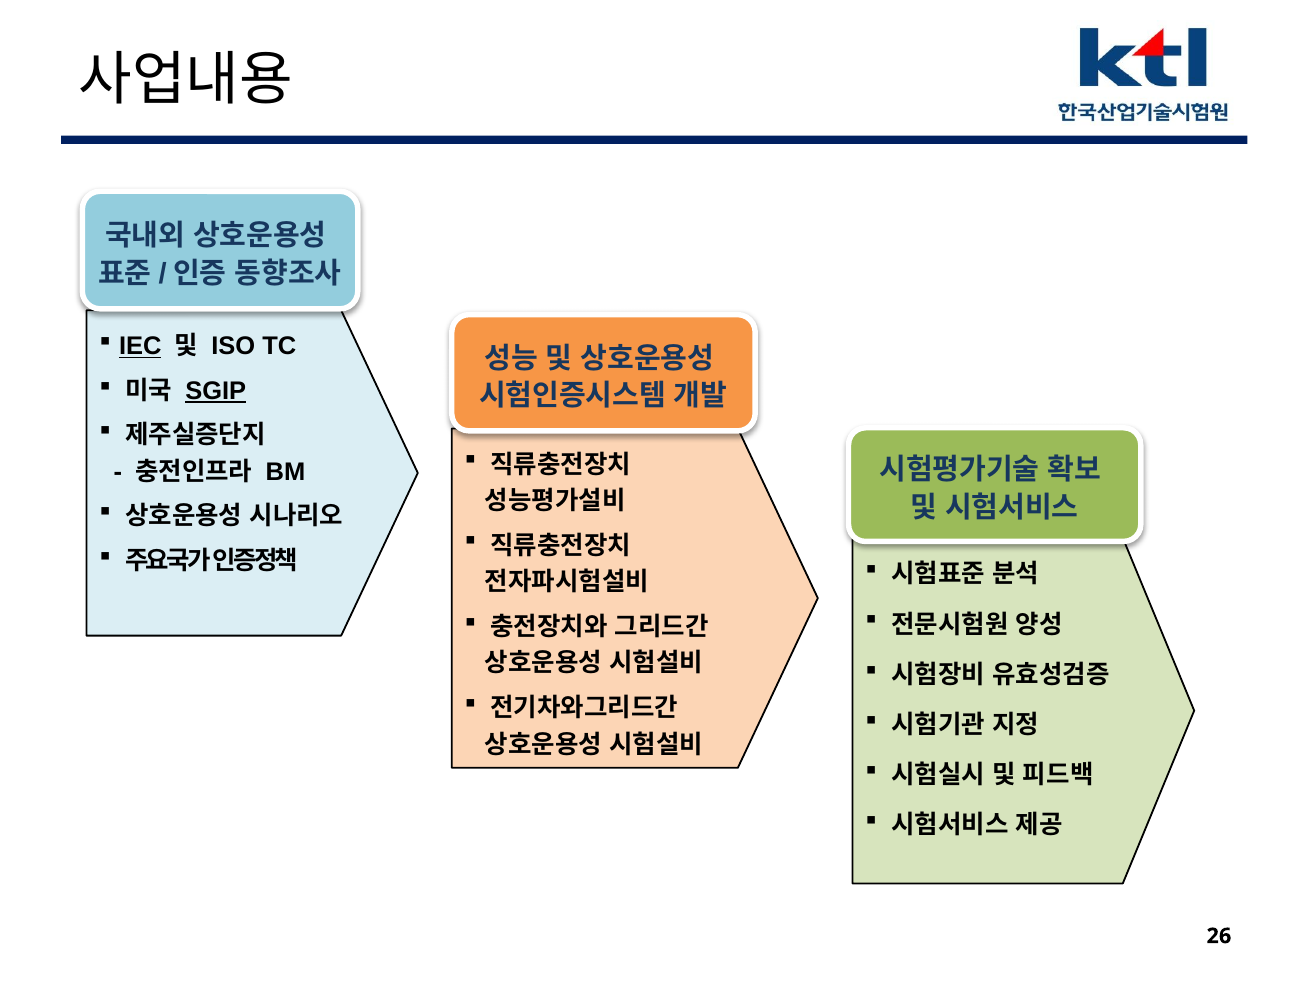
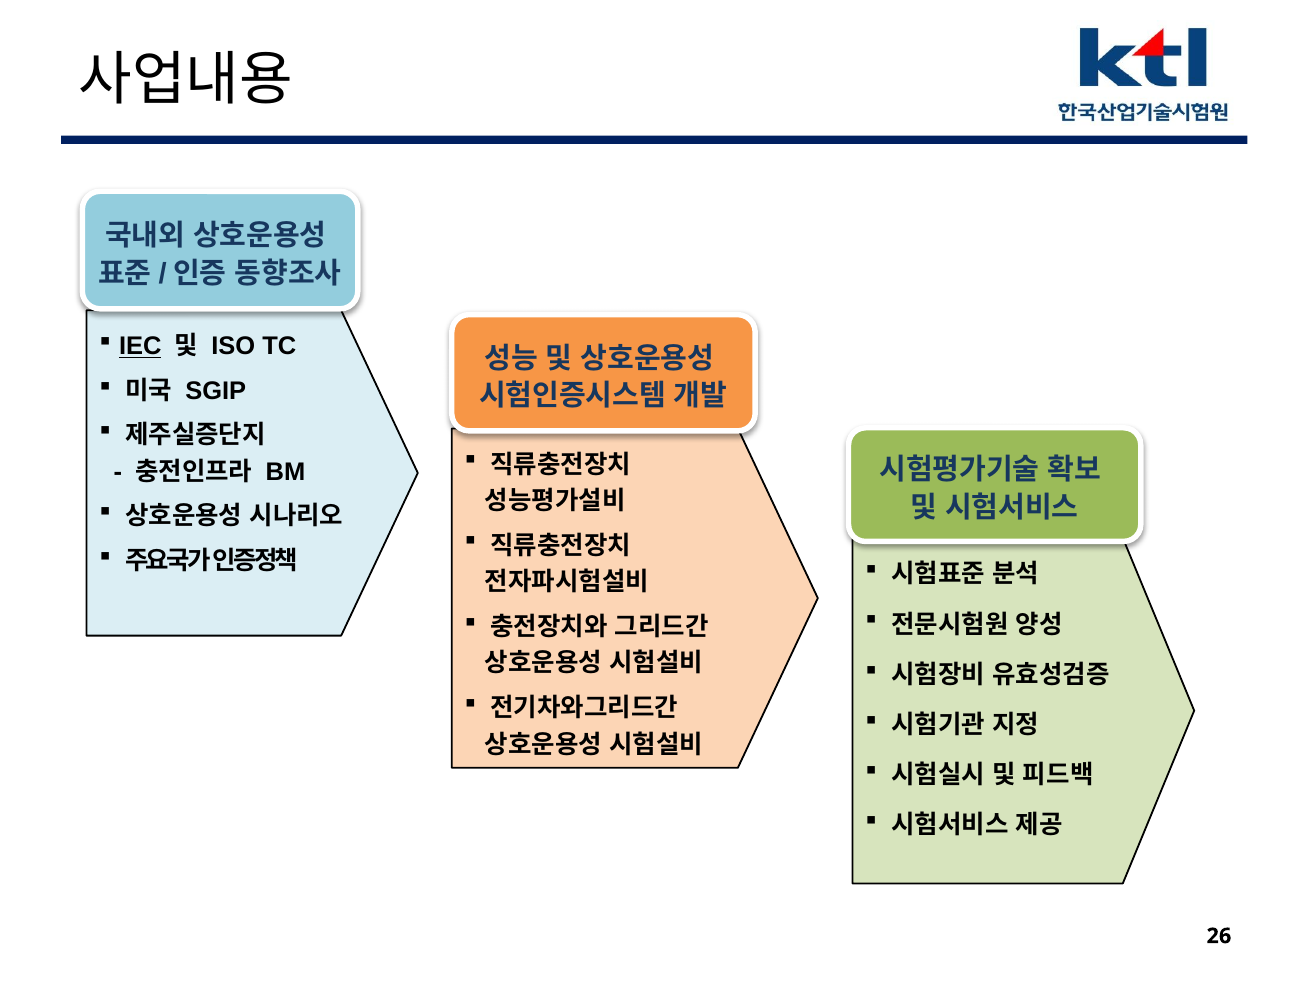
SGIP underline: present -> none (216, 391)
